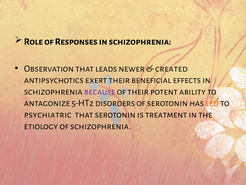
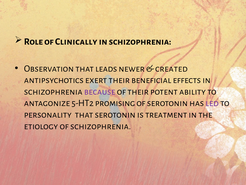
Responses: Responses -> Clinically (76, 41)
disorders: disorders -> promising (115, 103)
led colour: orange -> purple (212, 103)
psychiatric: psychiatric -> personality (48, 114)
